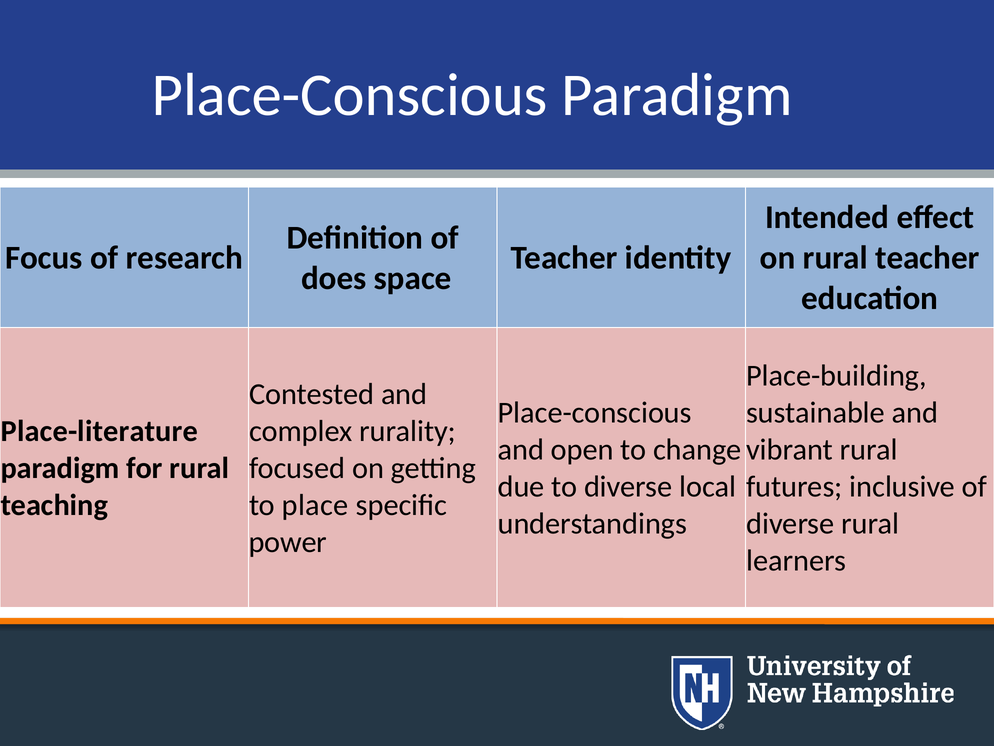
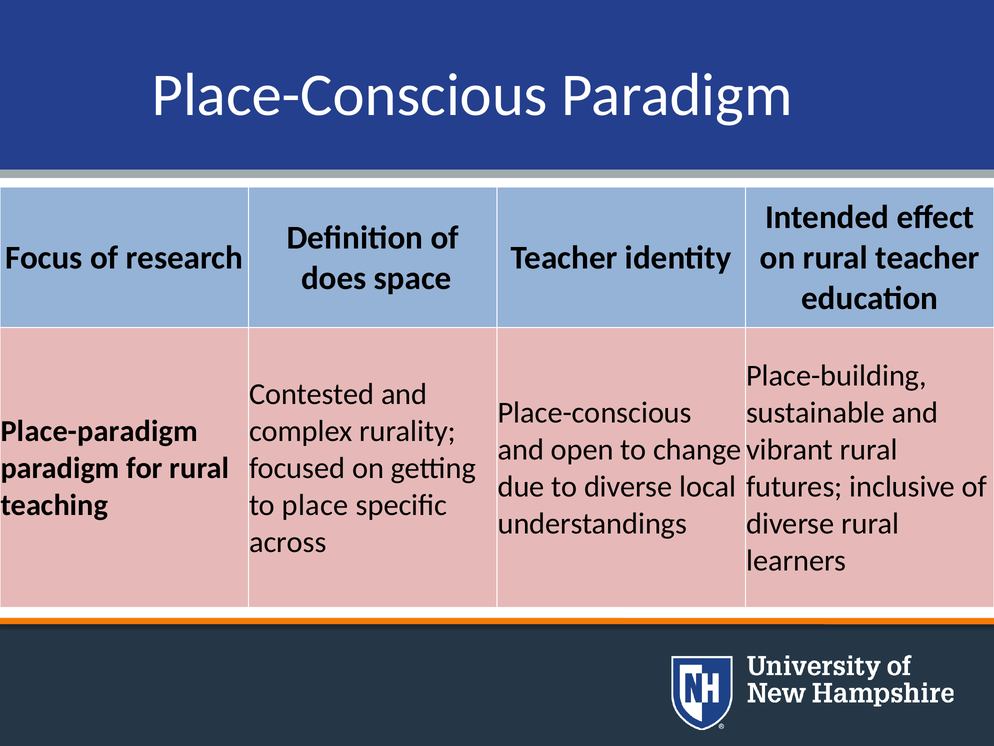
Place-literature: Place-literature -> Place-paradigm (99, 431)
power: power -> across (288, 542)
